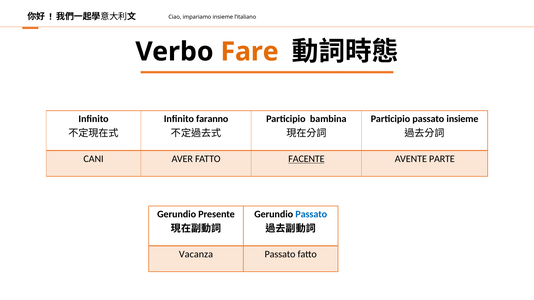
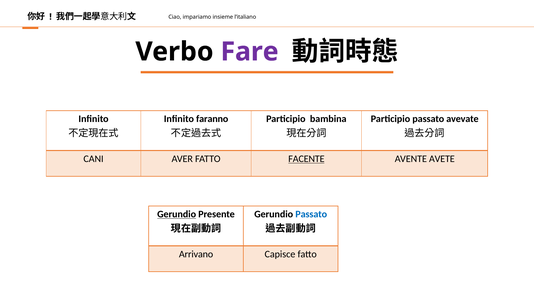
Fare colour: orange -> purple (250, 52)
passato insieme: insieme -> avevate (462, 119)
PARTE: PARTE -> AVETE (442, 159)
Gerundio underline: none -> present (177, 214)
Vacanza: Vacanza -> Arrivano (196, 255)
Passato: Passato -> Capisce (280, 255)
